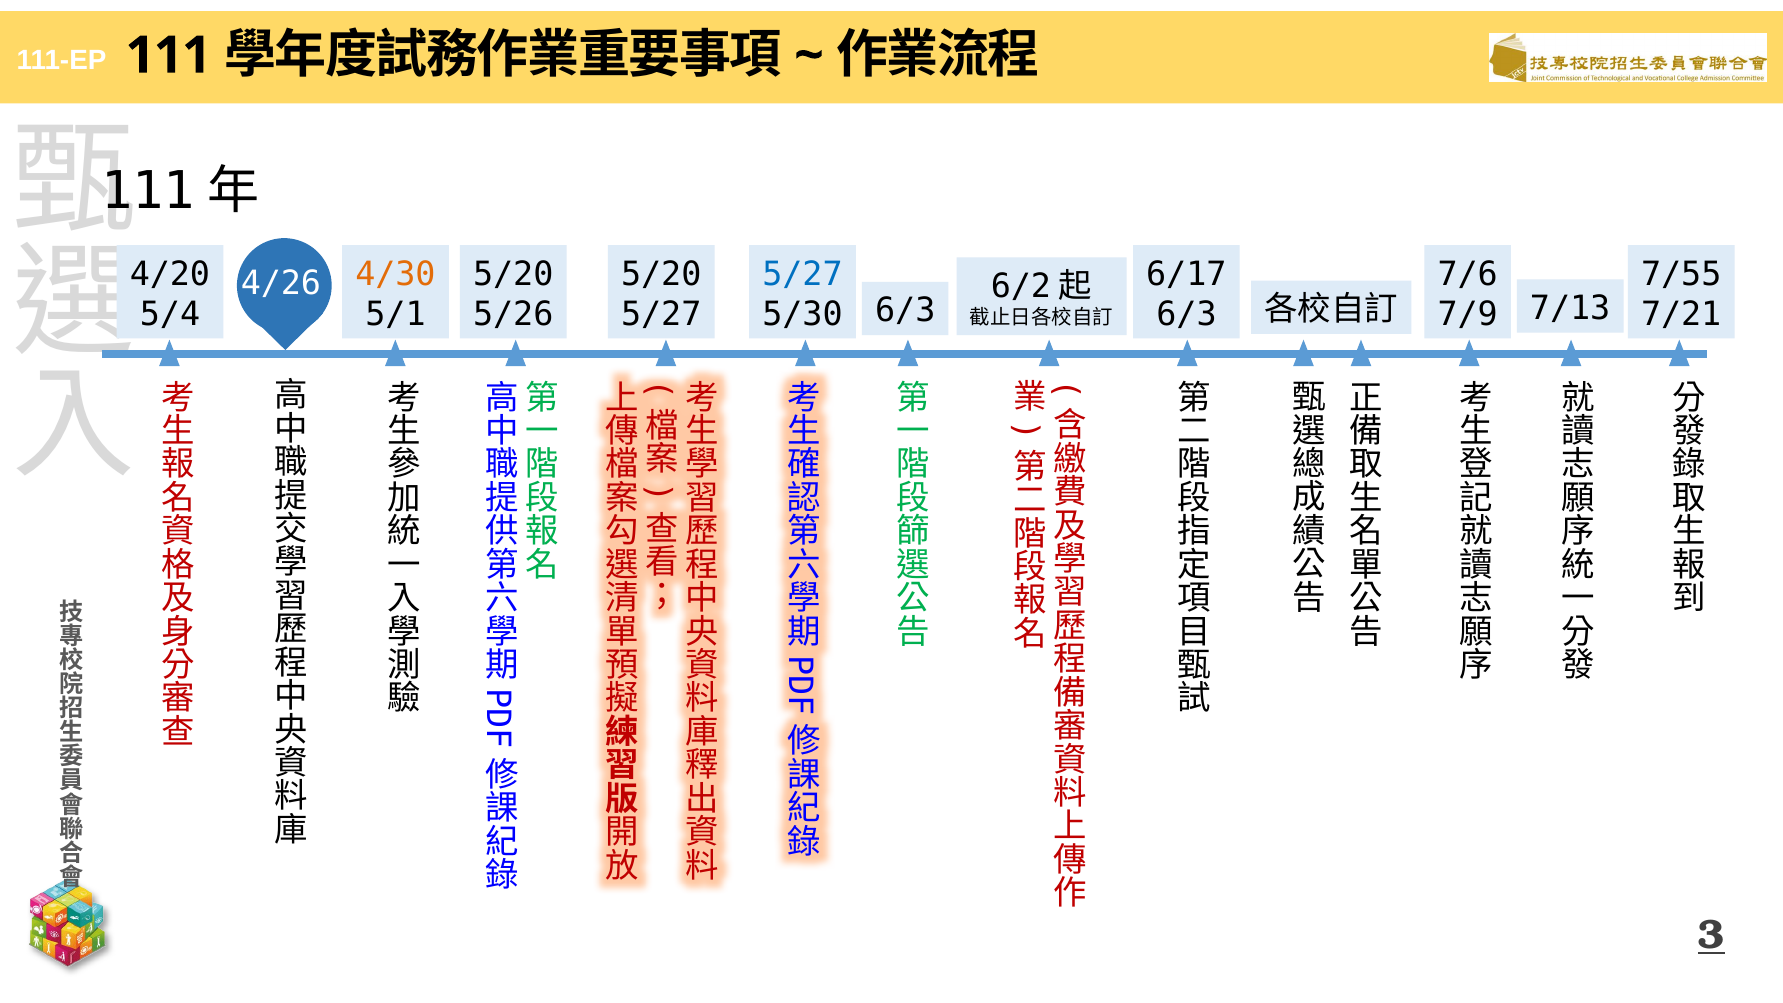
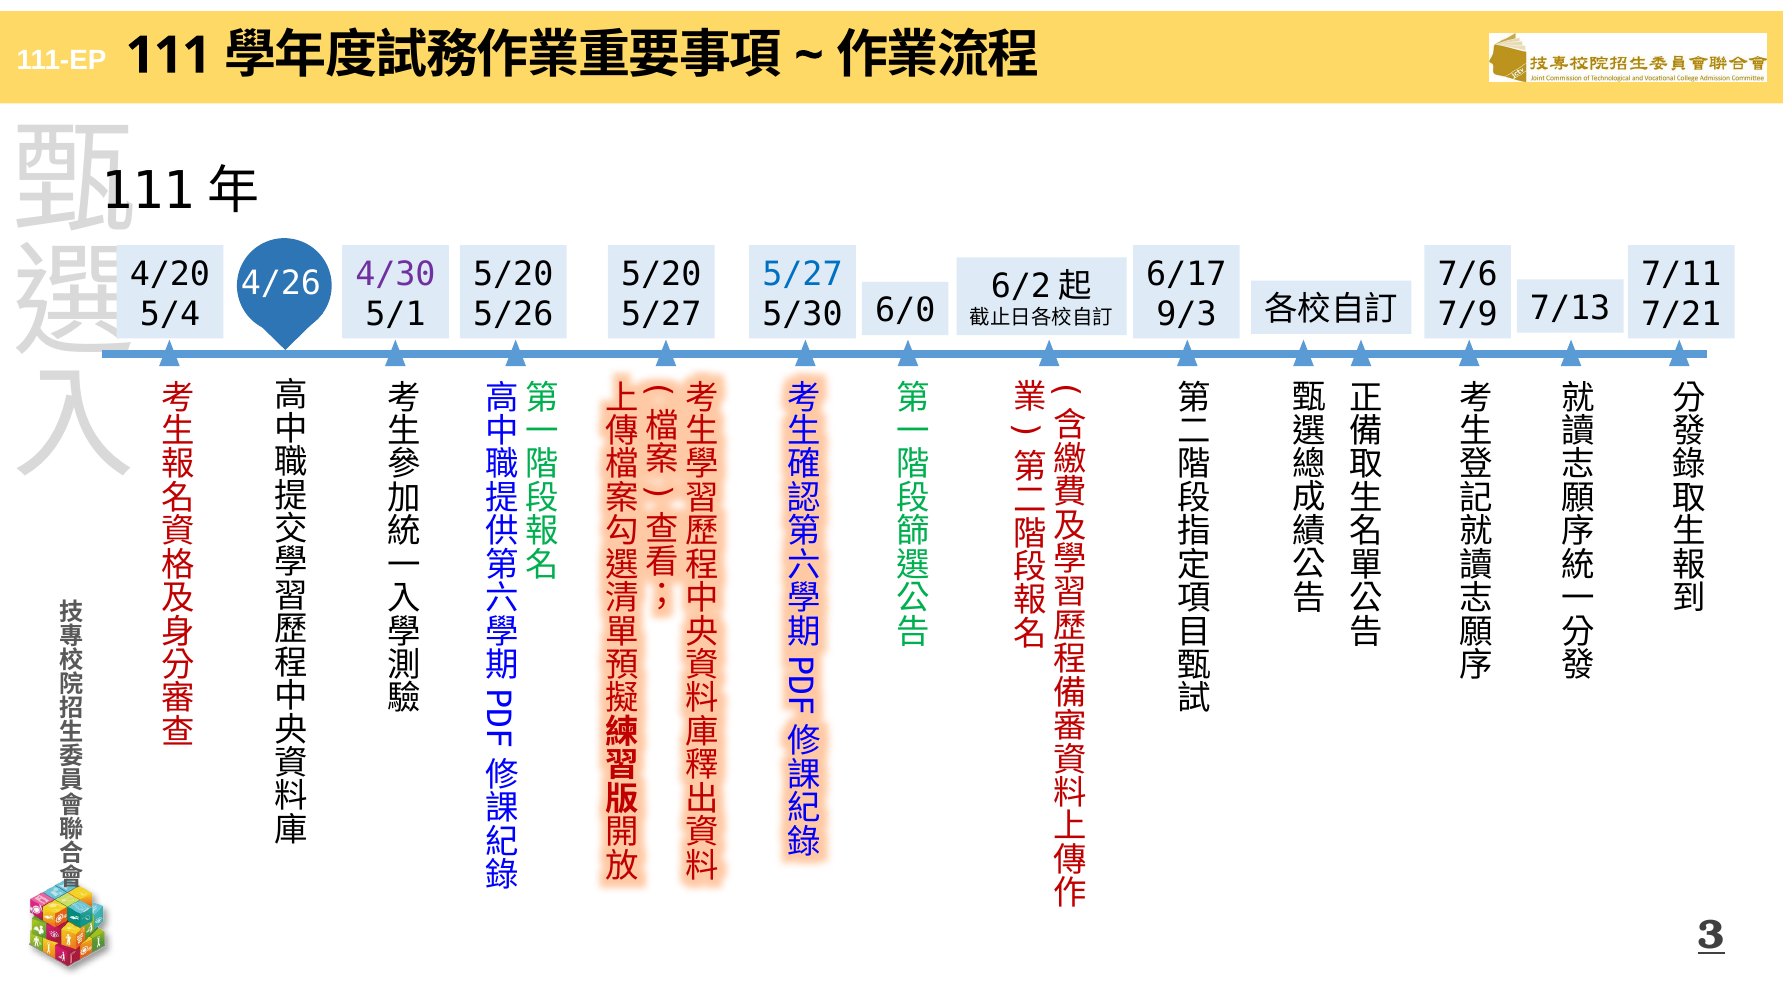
4/30 colour: orange -> purple (395, 274)
7/55: 7/55 -> 7/11 (1681, 274)
6/3: 6/3 -> 6/0 (905, 311)
6/3: 6/3 -> 9/3 (1186, 314)
